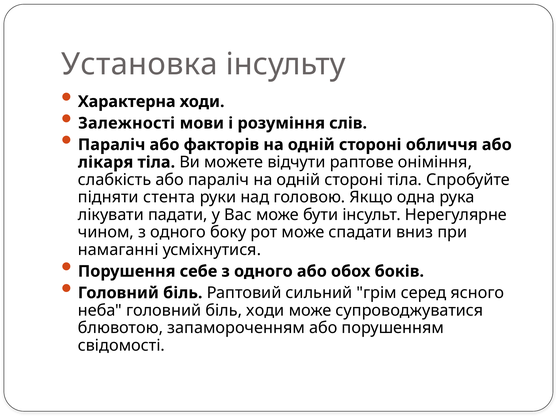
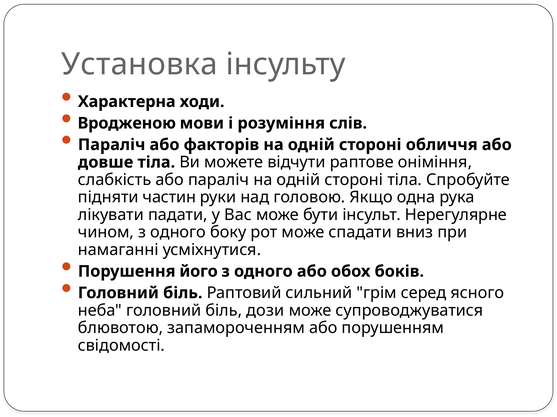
Залежності: Залежності -> Вродженою (127, 123)
лікаря: лікаря -> довше (106, 163)
стента: стента -> частин (169, 198)
себе: себе -> його (199, 272)
біль ходи: ходи -> дози (265, 311)
